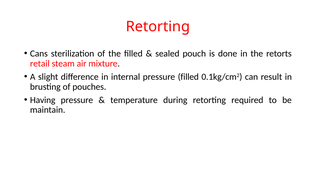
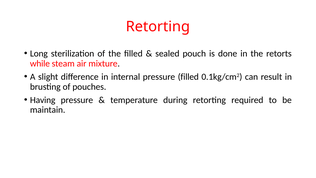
Cans: Cans -> Long (39, 53)
retail: retail -> while (40, 63)
